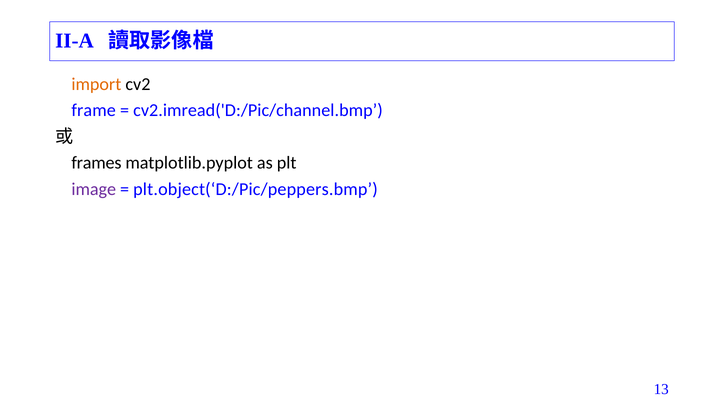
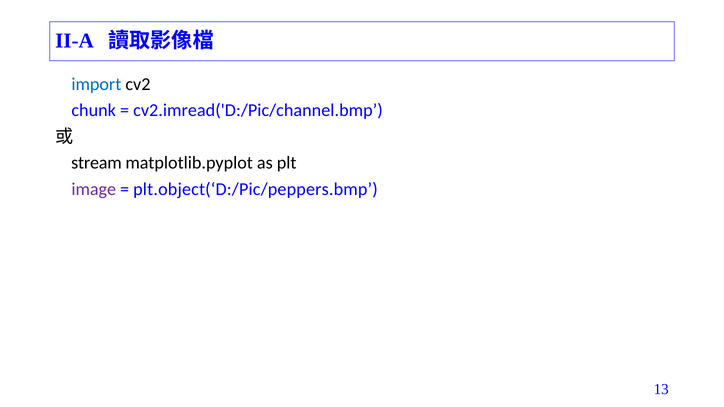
import colour: orange -> blue (96, 84)
frame: frame -> chunk (94, 110)
frames: frames -> stream (96, 163)
